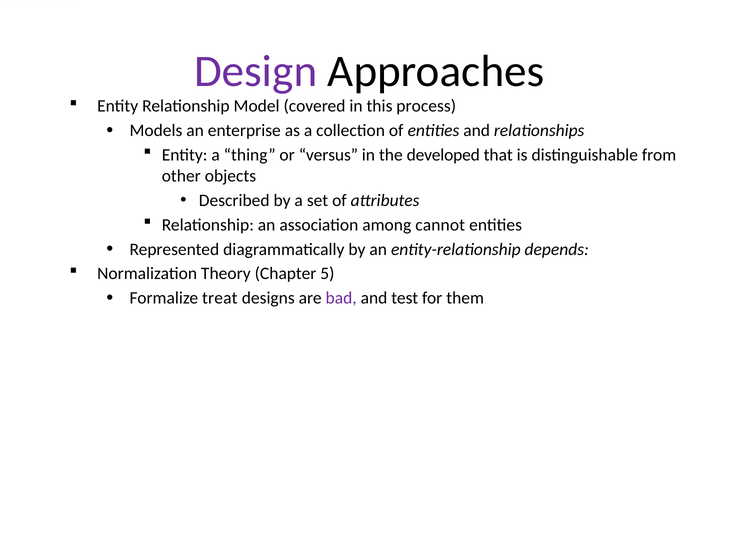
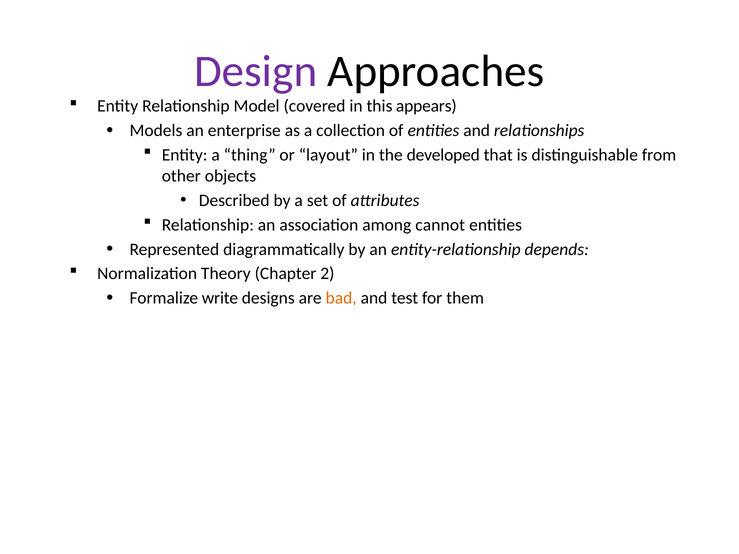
process: process -> appears (426, 106)
versus: versus -> layout (328, 155)
5: 5 -> 2 (327, 274)
treat: treat -> write (220, 298)
bad colour: purple -> orange (341, 298)
